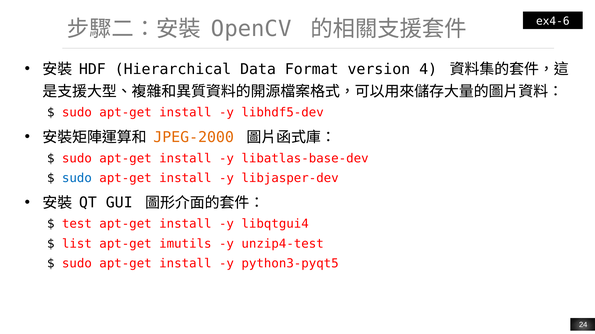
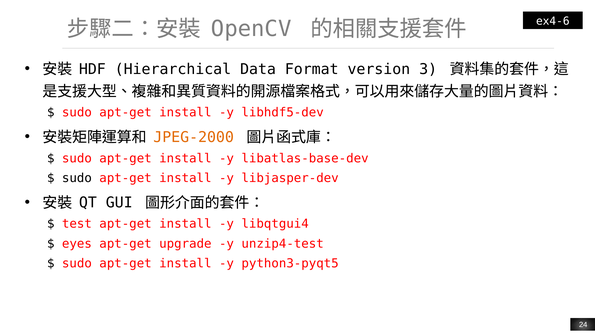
4: 4 -> 3 (428, 69)
sudo colour: blue -> black (77, 178)
list: list -> eyes (77, 244)
imutils: imutils -> upgrade (185, 244)
